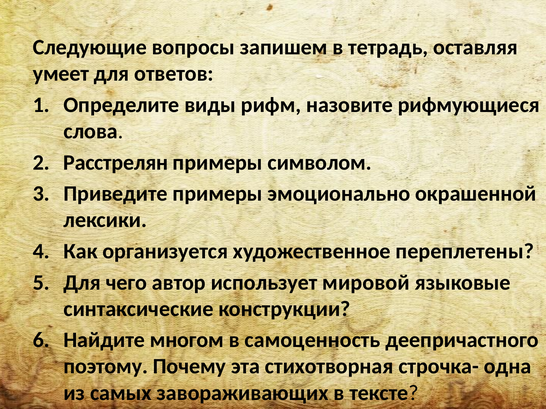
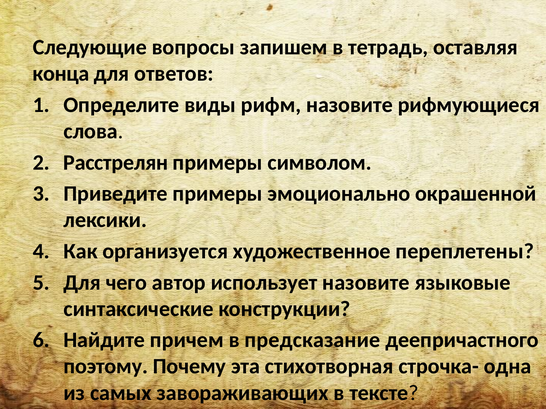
умеет: умеет -> конца (61, 74)
использует мировой: мировой -> назовите (366, 283)
многом: многом -> причем (187, 340)
самоценность: самоценность -> предсказание (312, 340)
